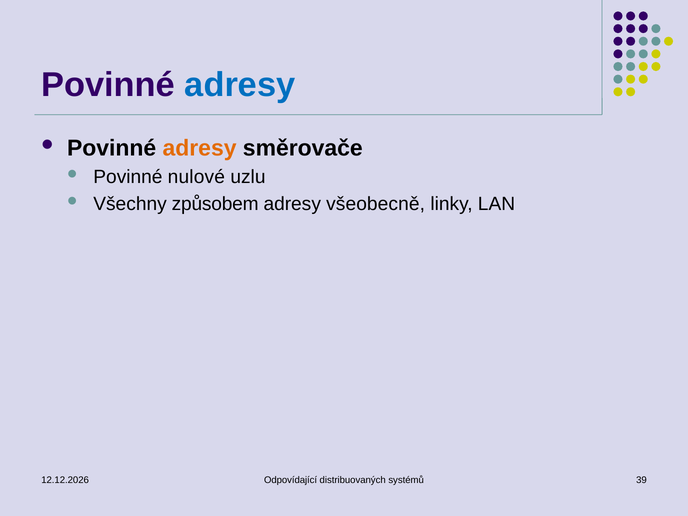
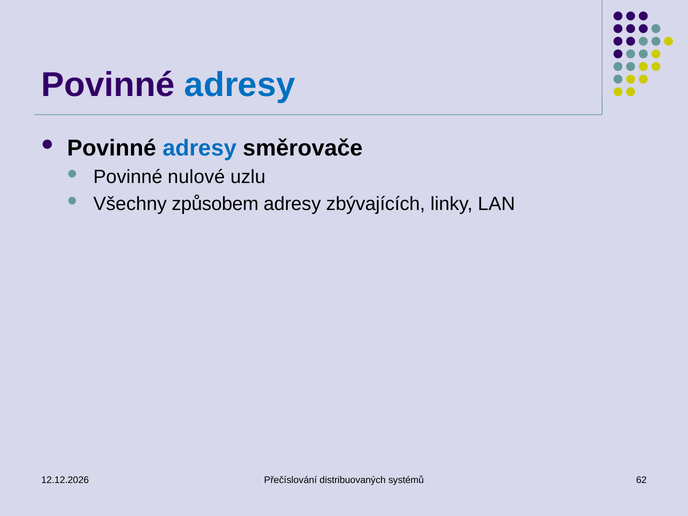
adresy colour: orange -> blue (200, 148)
všeobecně: všeobecně -> zbývajících (376, 204)
Odpovídající: Odpovídající -> Přečíslování (291, 480)
39: 39 -> 62 (641, 480)
